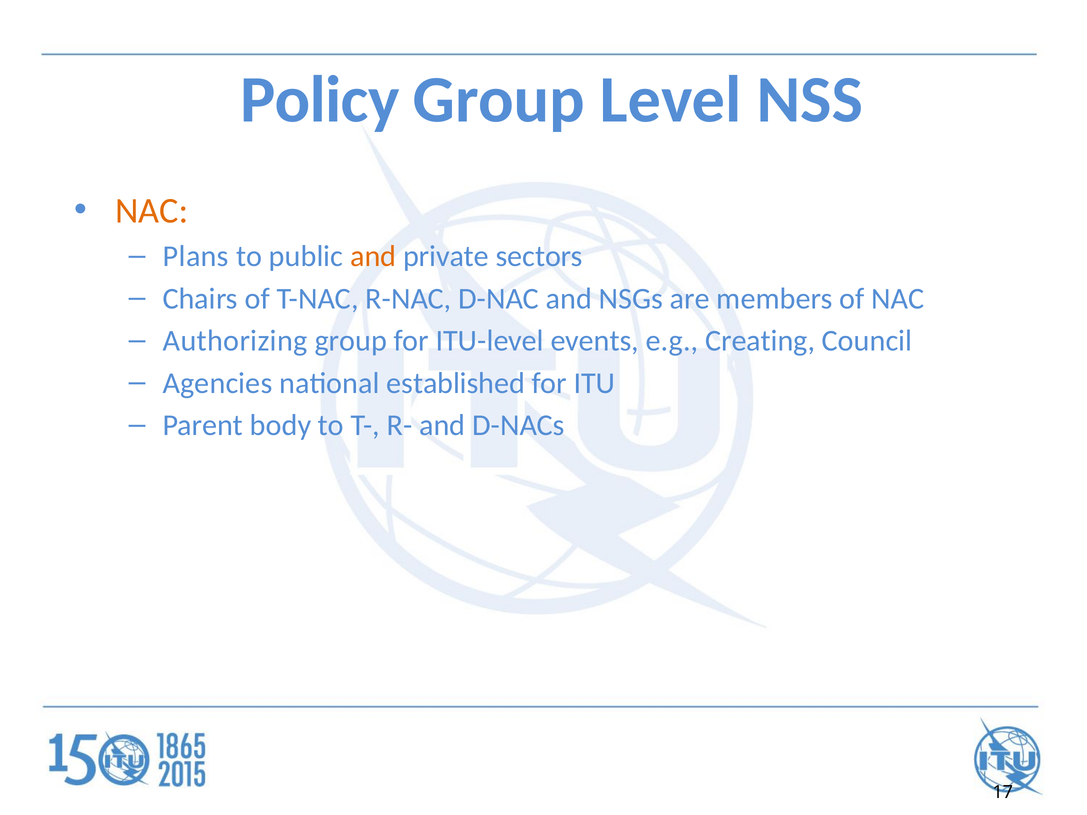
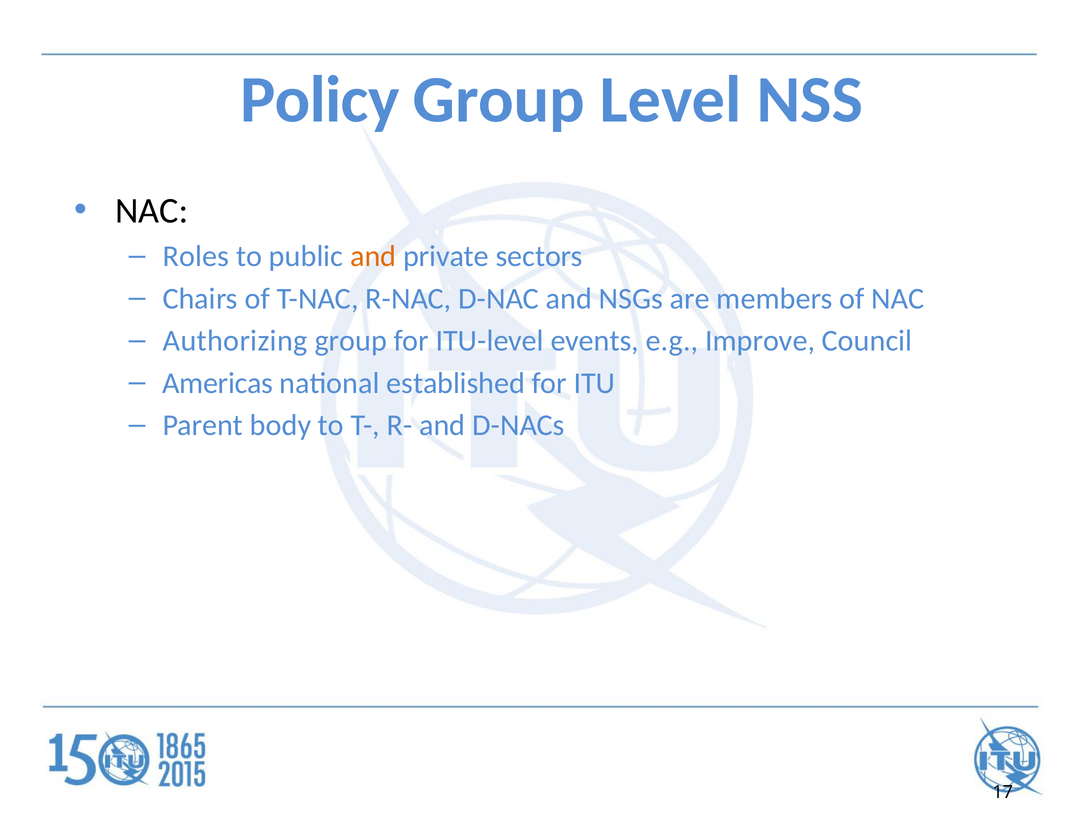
NAC colour: orange -> black (152, 211)
Plans: Plans -> Roles (196, 256)
Creating: Creating -> Improve (760, 341)
Agencies: Agencies -> Americas (218, 383)
